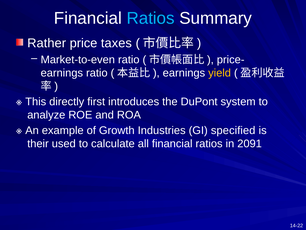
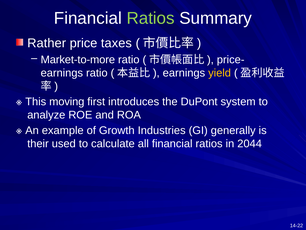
Ratios colour: light blue -> light green (151, 18)
Market-to-even: Market-to-even -> Market-to-more (78, 60)
directly: directly -> moving (67, 102)
specified: specified -> generally (233, 130)
2091: 2091 -> 2044 (250, 143)
